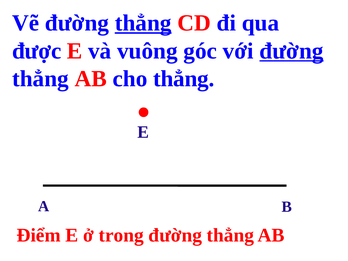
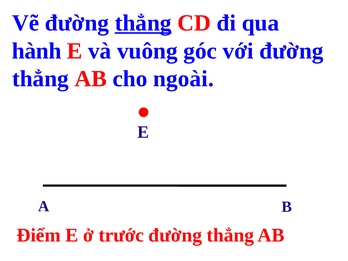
được: được -> hành (37, 51)
đường underline: present -> none (291, 51)
cho thẳng: thẳng -> ngoài (184, 79)
trong: trong -> trước (121, 235)
